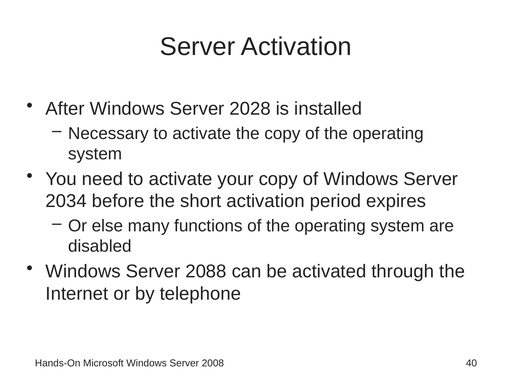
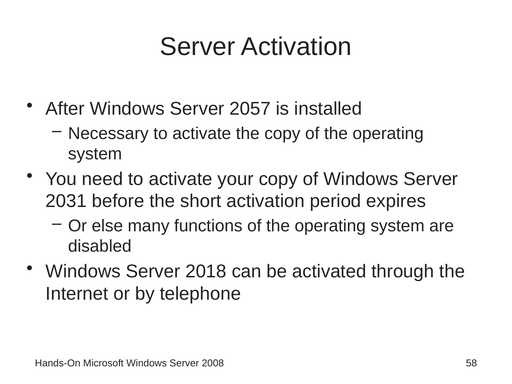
2028: 2028 -> 2057 (250, 109)
2034: 2034 -> 2031 (66, 201)
2088: 2088 -> 2018 (206, 271)
40: 40 -> 58 (471, 363)
